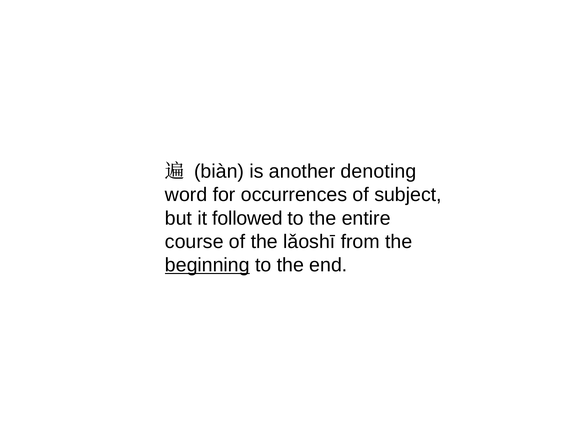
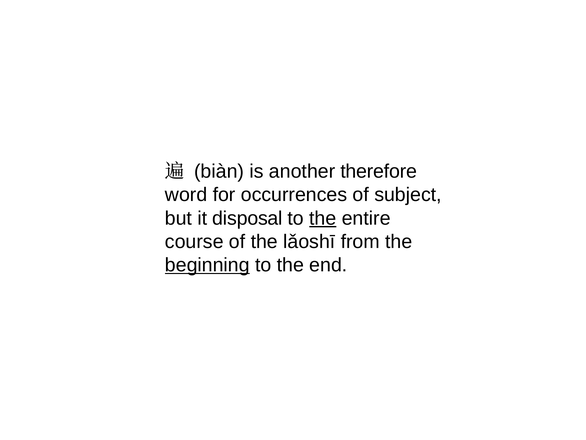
denoting: denoting -> therefore (379, 171)
followed: followed -> disposal (247, 218)
the underline: none -> present (323, 218)
